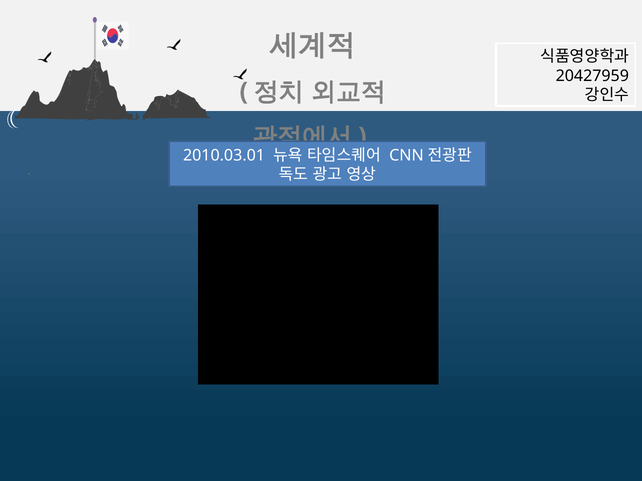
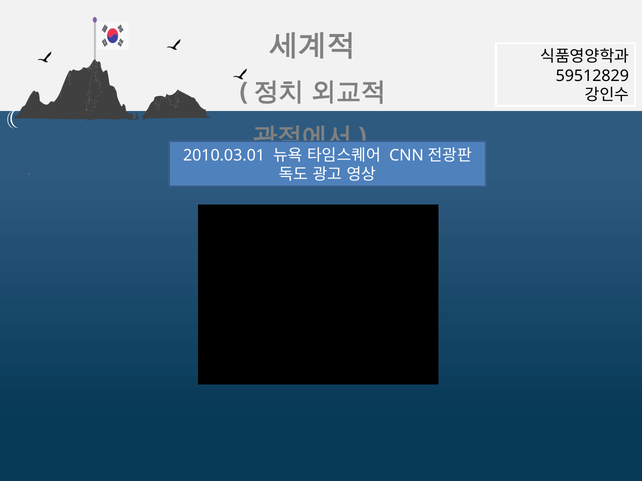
20427959: 20427959 -> 59512829 (592, 76)
